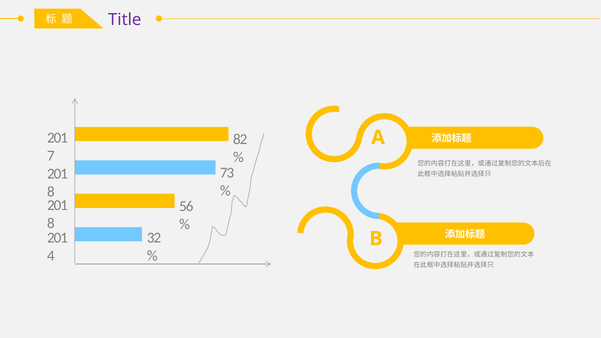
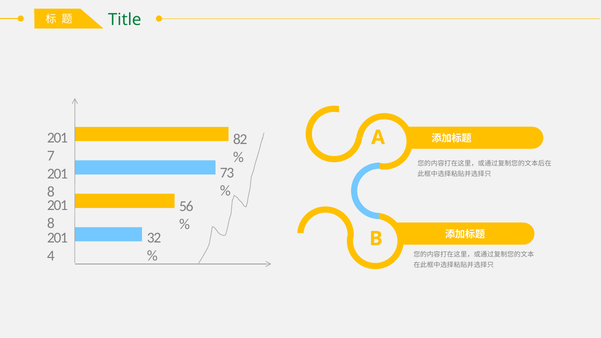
Title colour: purple -> green (125, 20)
